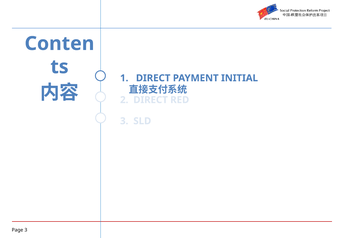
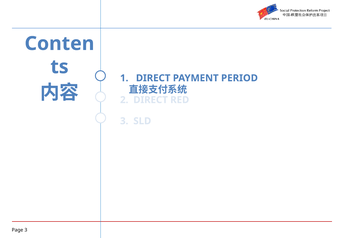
INITIAL: INITIAL -> PERIOD (239, 78)
